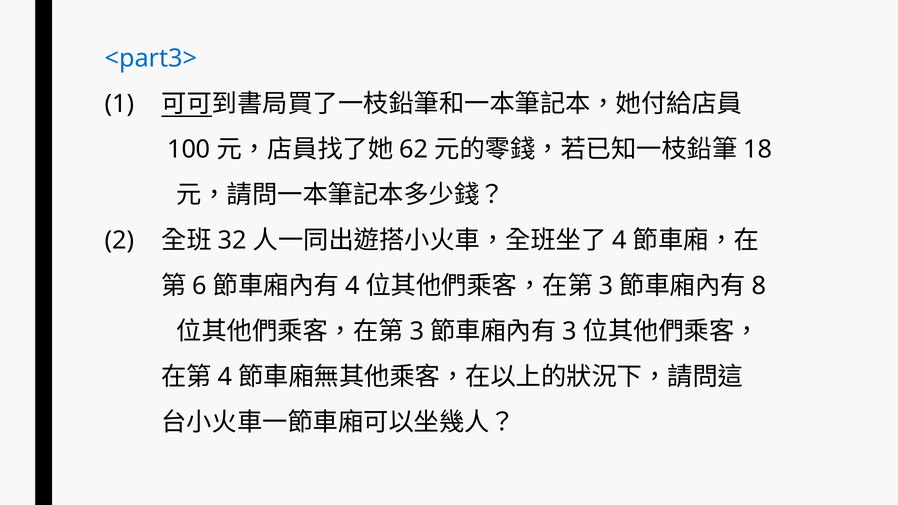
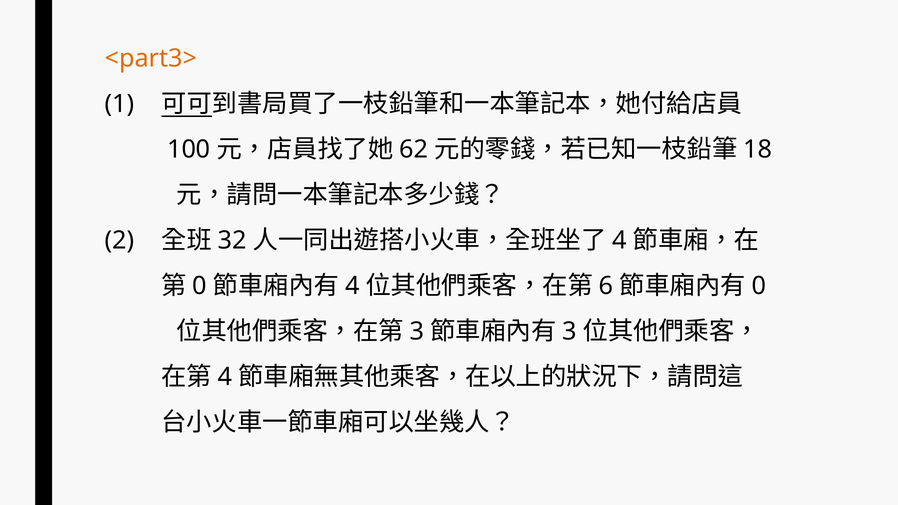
<part3> colour: blue -> orange (151, 59)
6: 6 -> 0 (200, 286)
3: 3 -> 6 (606, 286)
8: 8 -> 0 (759, 286)
